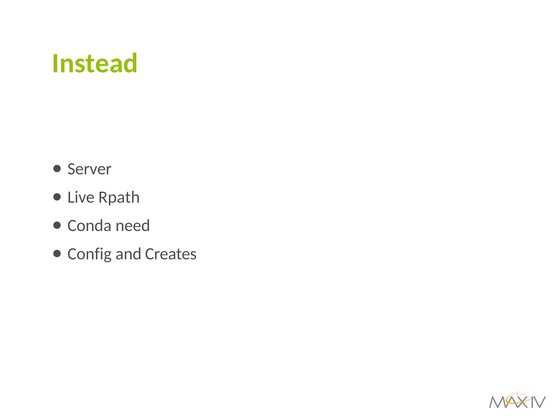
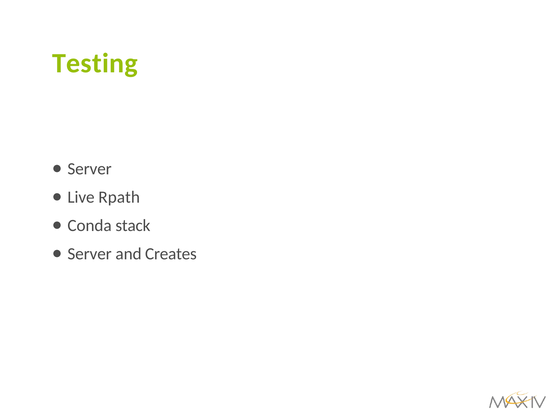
Instead: Instead -> Testing (95, 63)
need: need -> stack (133, 225)
Config: Config -> Server (90, 254)
